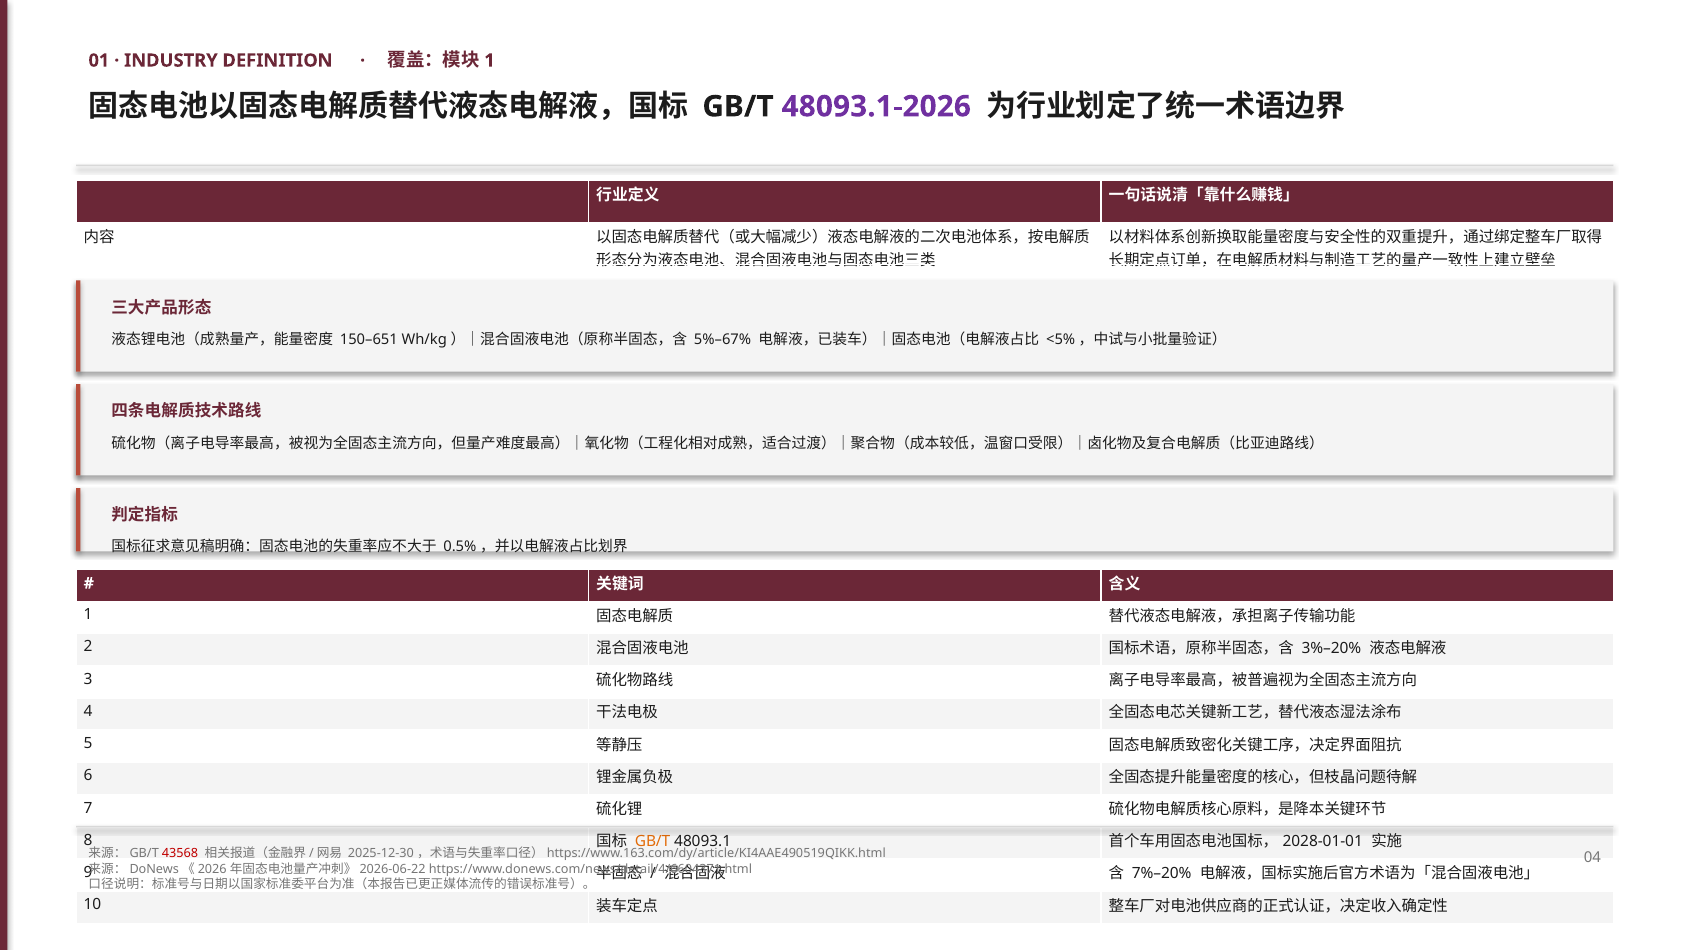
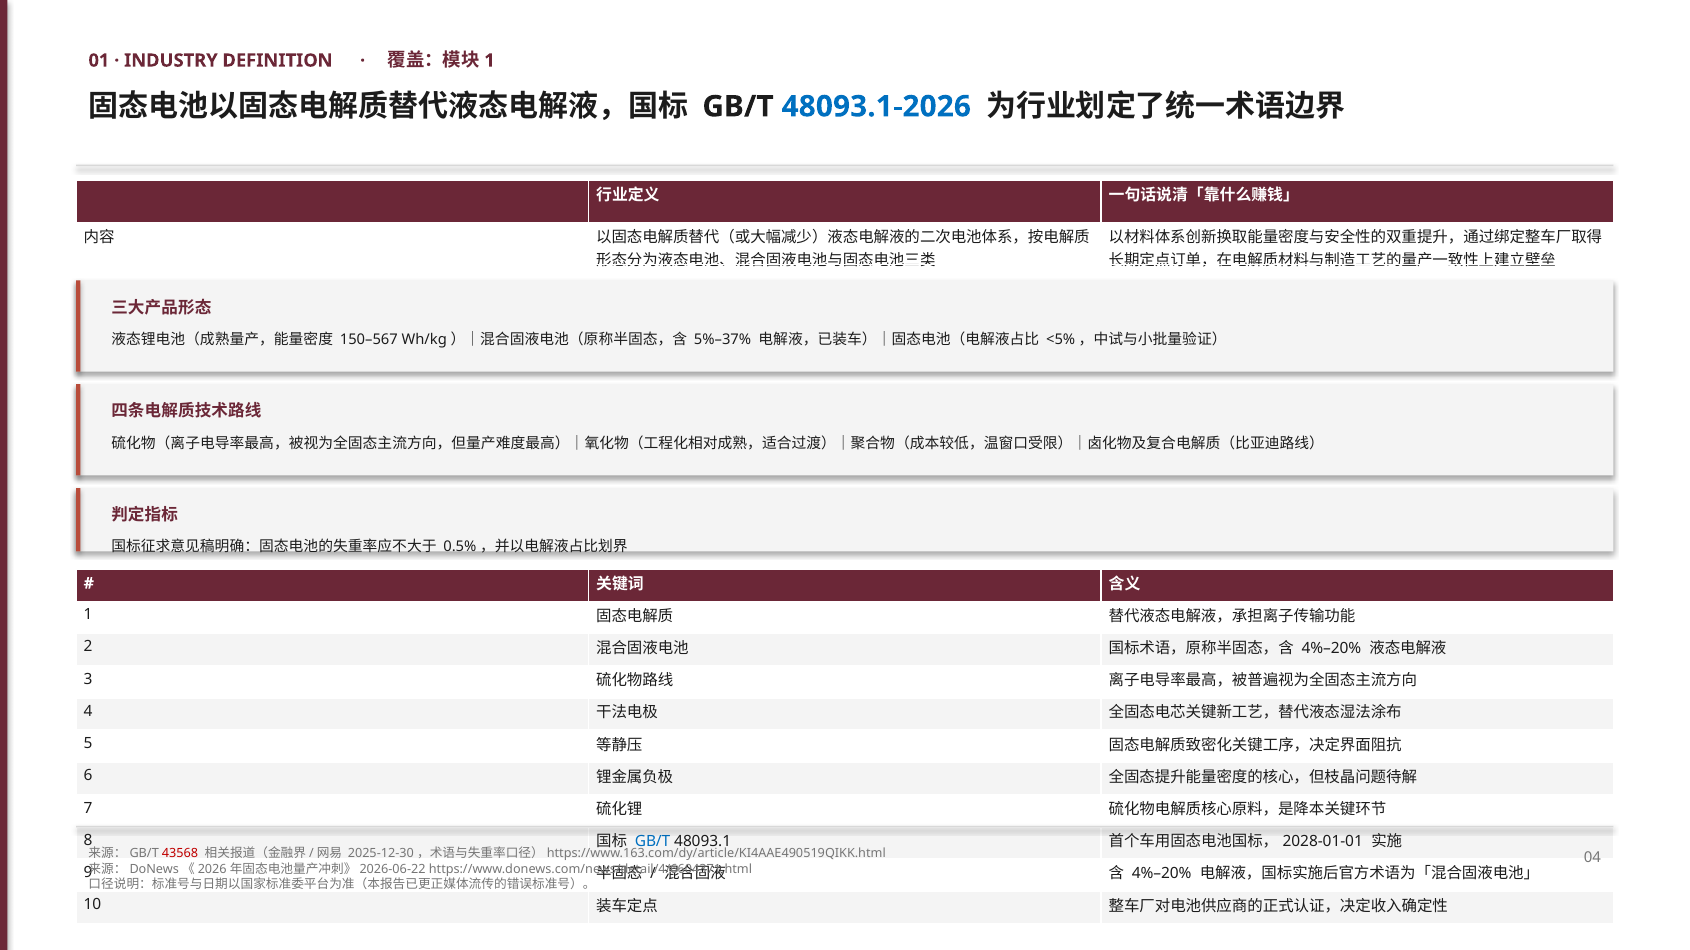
48093.1-2026 colour: purple -> blue (876, 107)
150–651: 150–651 -> 150–567 (369, 340)
5%–67%: 5%–67% -> 5%–37% (723, 340)
3%–20%: 3%–20% -> 4%–20% (1331, 649)
GB/T colour: orange -> blue (653, 842)
7%–20%: 7%–20% -> 4%–20% (1162, 874)
